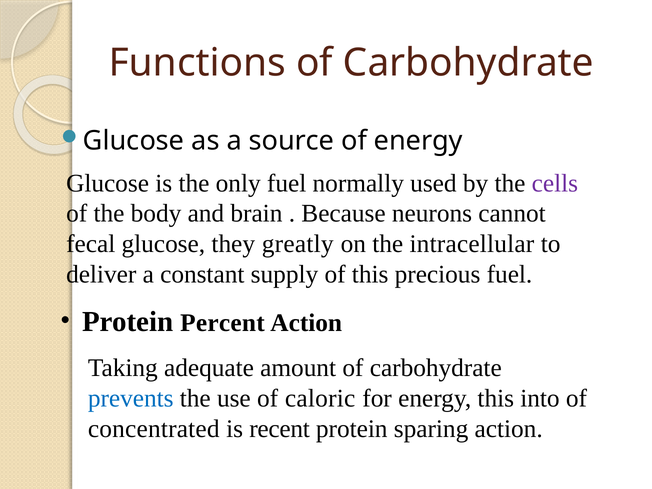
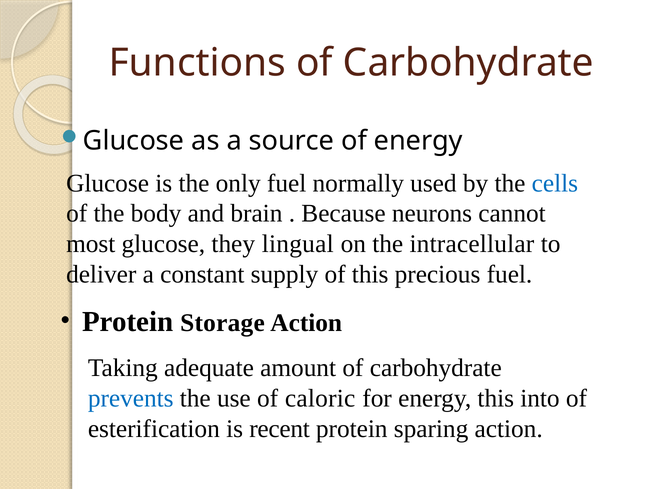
cells colour: purple -> blue (555, 183)
fecal: fecal -> most (91, 244)
greatly: greatly -> lingual (298, 244)
Percent: Percent -> Storage (222, 323)
concentrated: concentrated -> esterification (154, 429)
